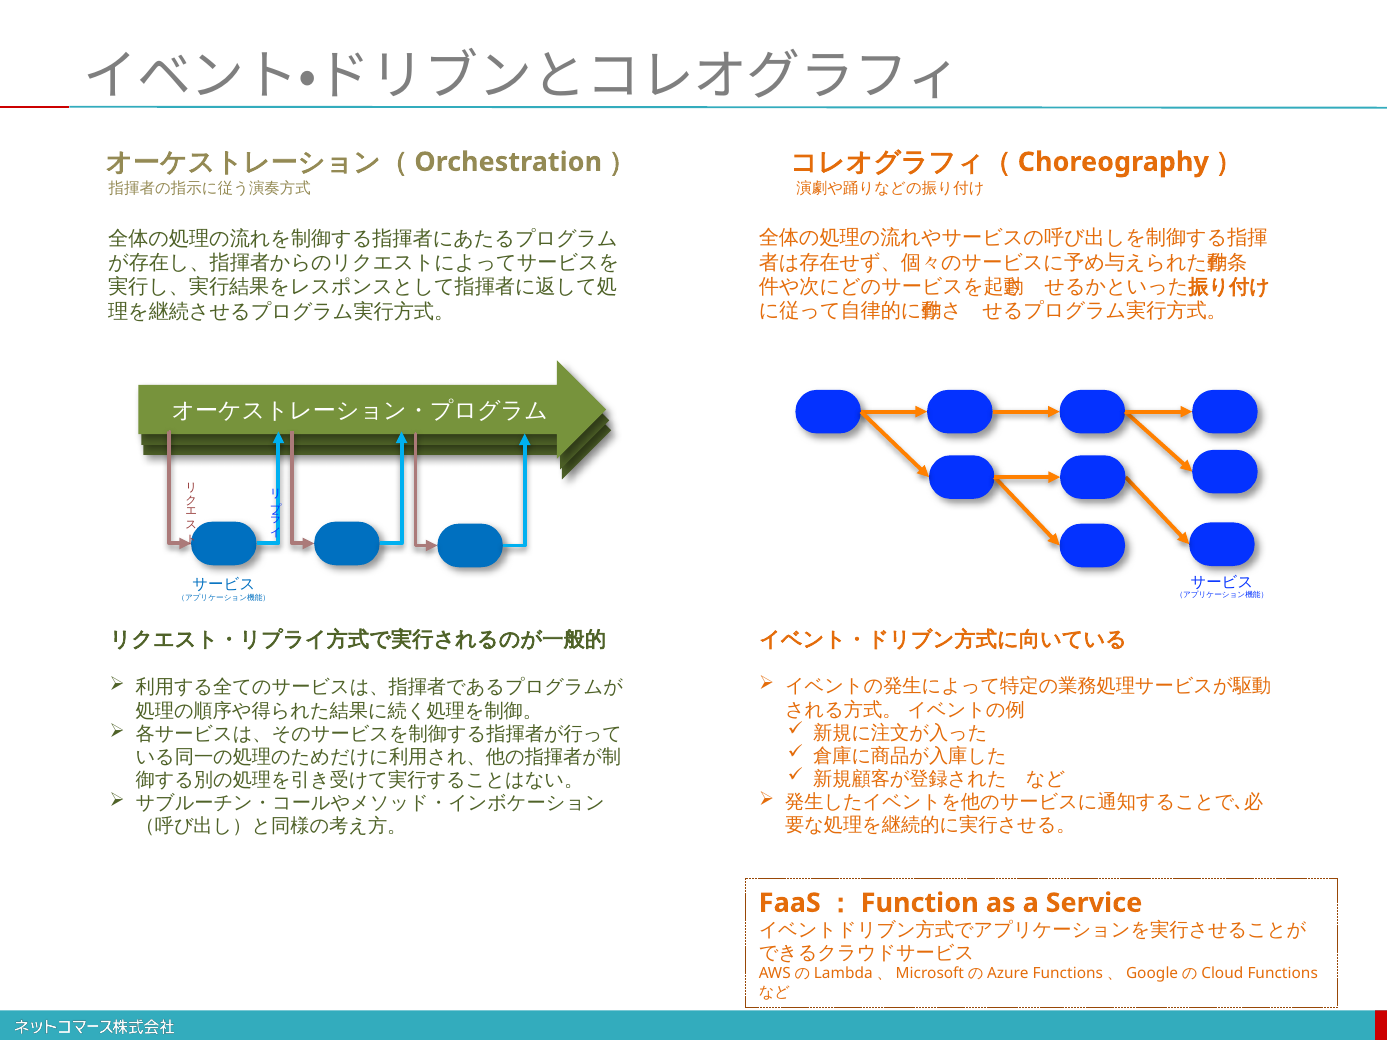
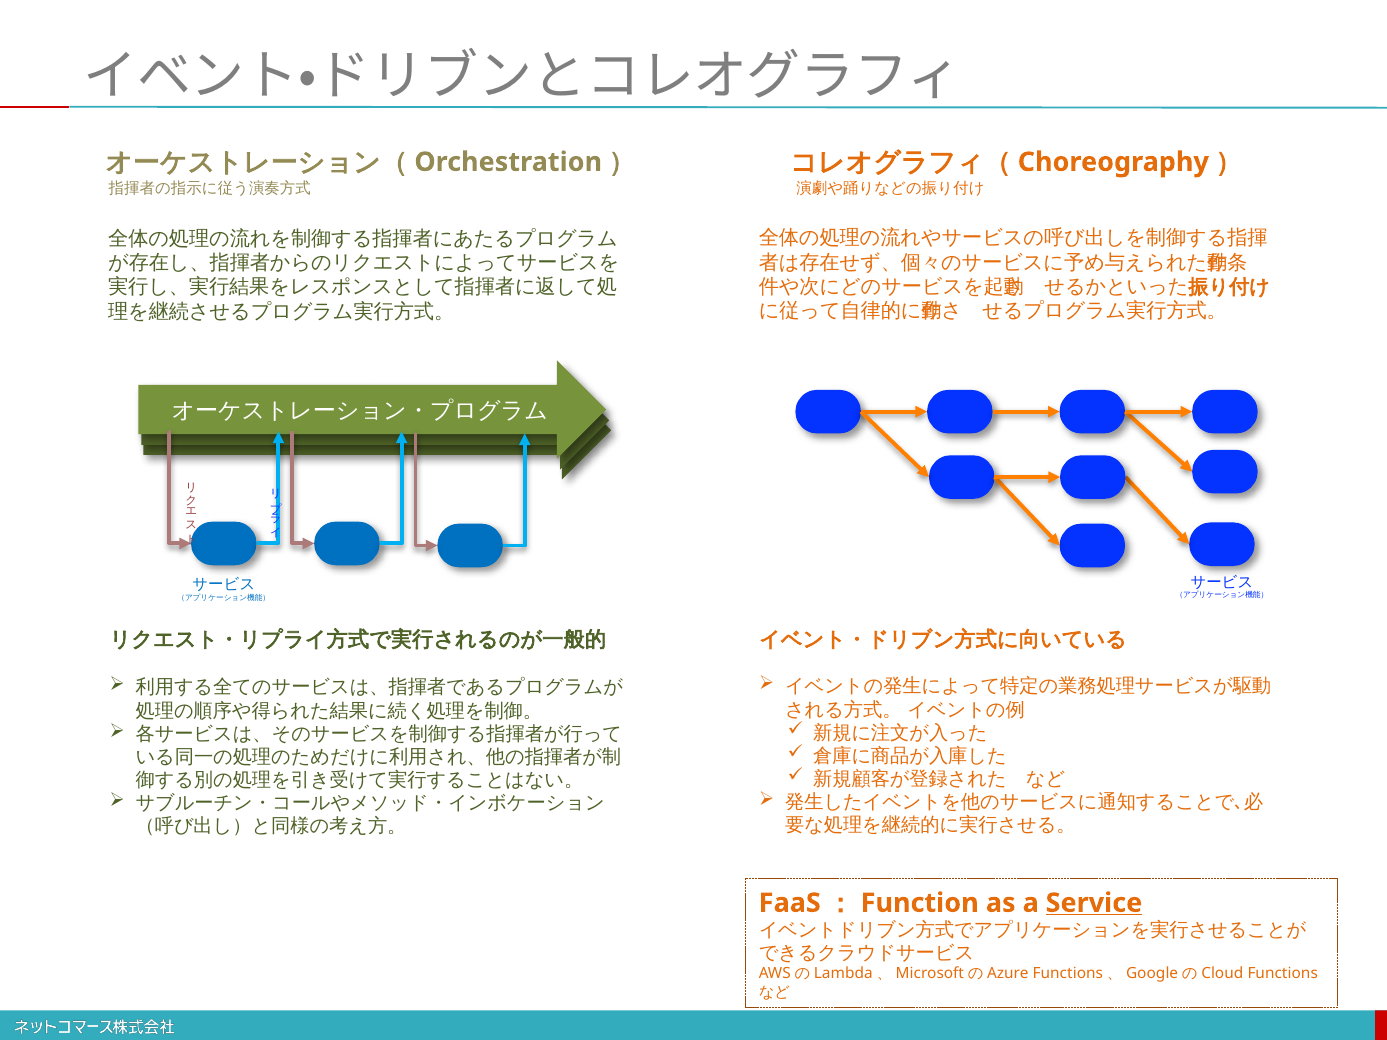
Service underline: none -> present (1094, 903)
